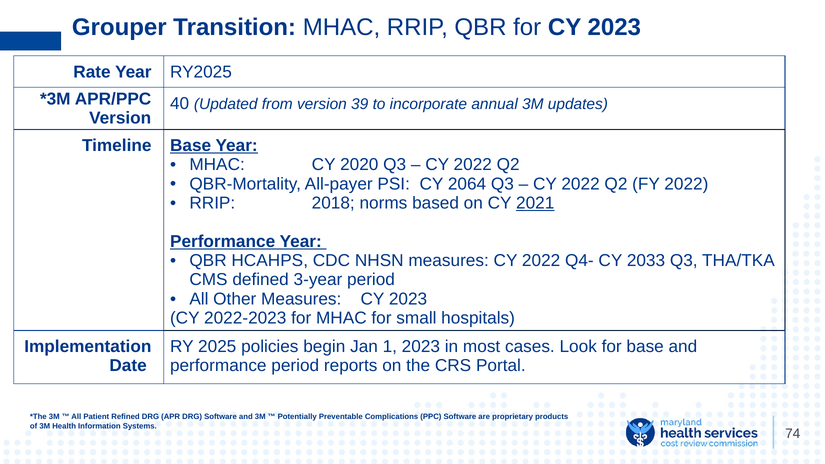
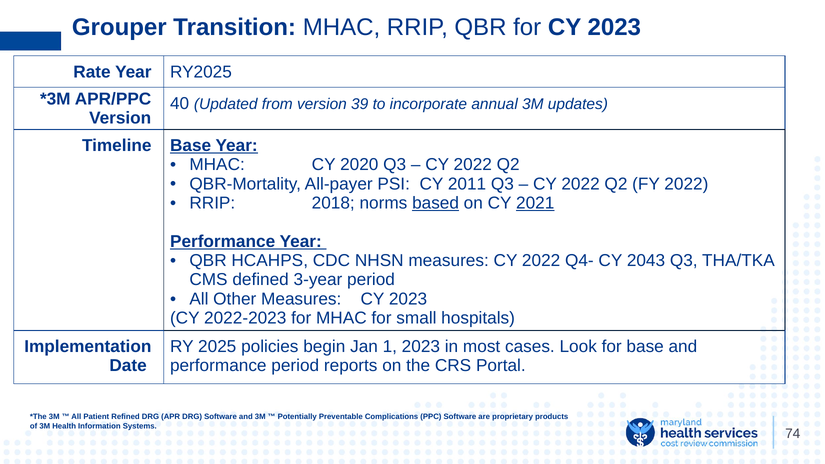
2064: 2064 -> 2011 (467, 184)
based underline: none -> present (436, 203)
2033: 2033 -> 2043 (646, 261)
